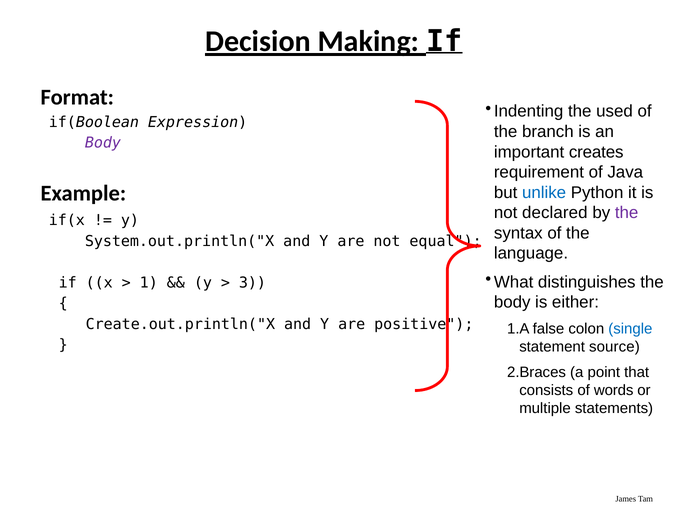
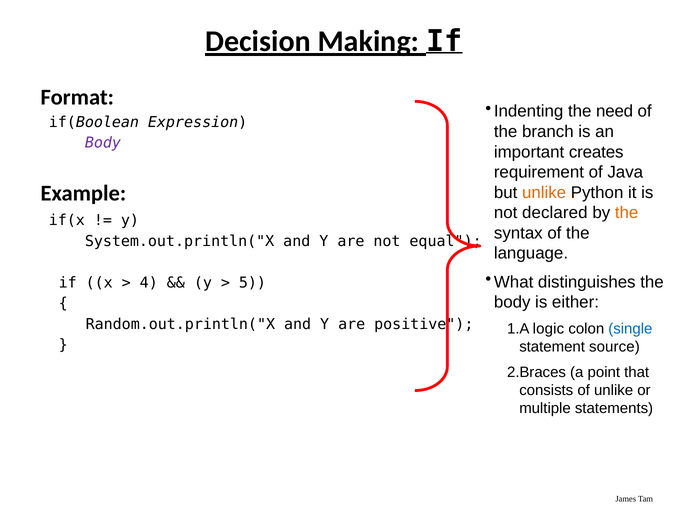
used: used -> need (615, 111)
unlike colour: blue -> orange (544, 192)
the colour: purple -> orange (627, 213)
1: 1 -> 4 (149, 283)
3: 3 -> 5 (252, 283)
Create.out.println("X: Create.out.println("X -> Random.out.println("X (180, 324)
false: false -> logic (548, 329)
of words: words -> unlike (614, 390)
